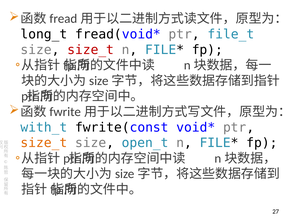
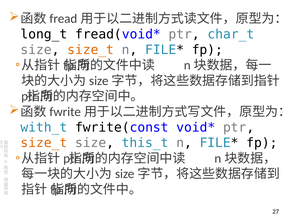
file_t: file_t -> char_t (231, 34)
size_t colour: red -> orange (91, 50)
open_t: open_t -> this_t (145, 143)
